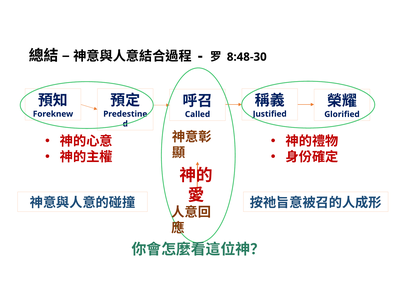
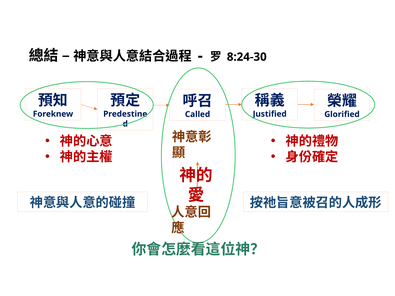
8:48-30: 8:48-30 -> 8:24-30 (247, 57)
